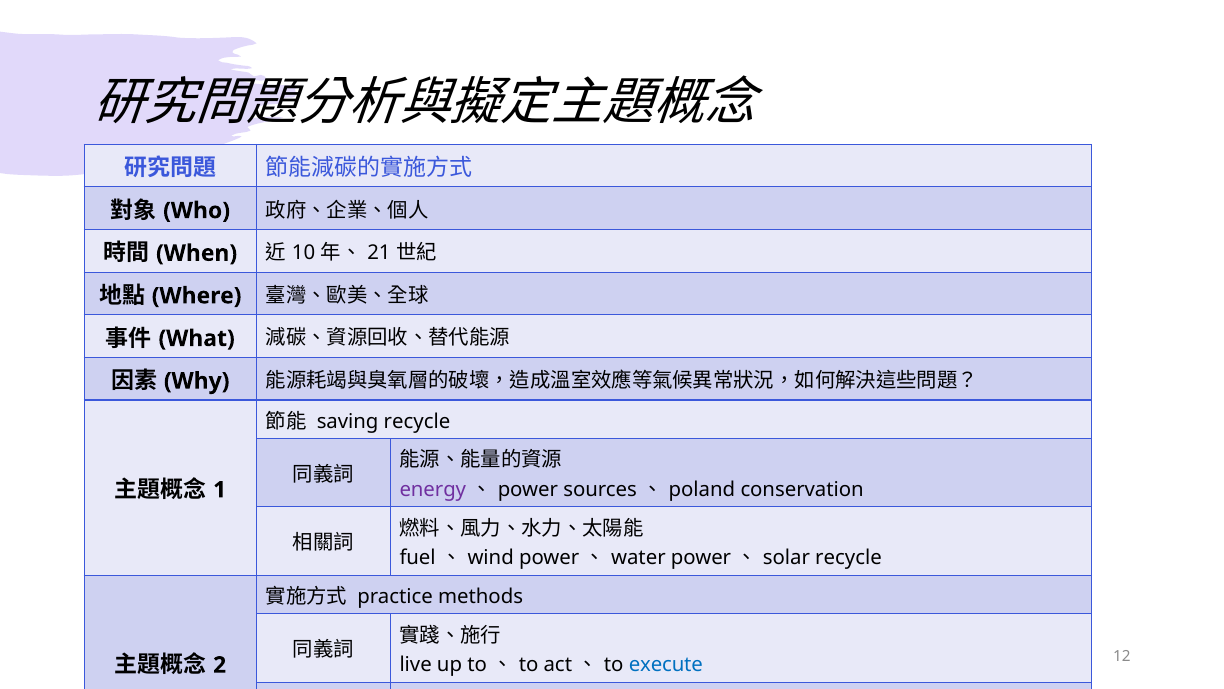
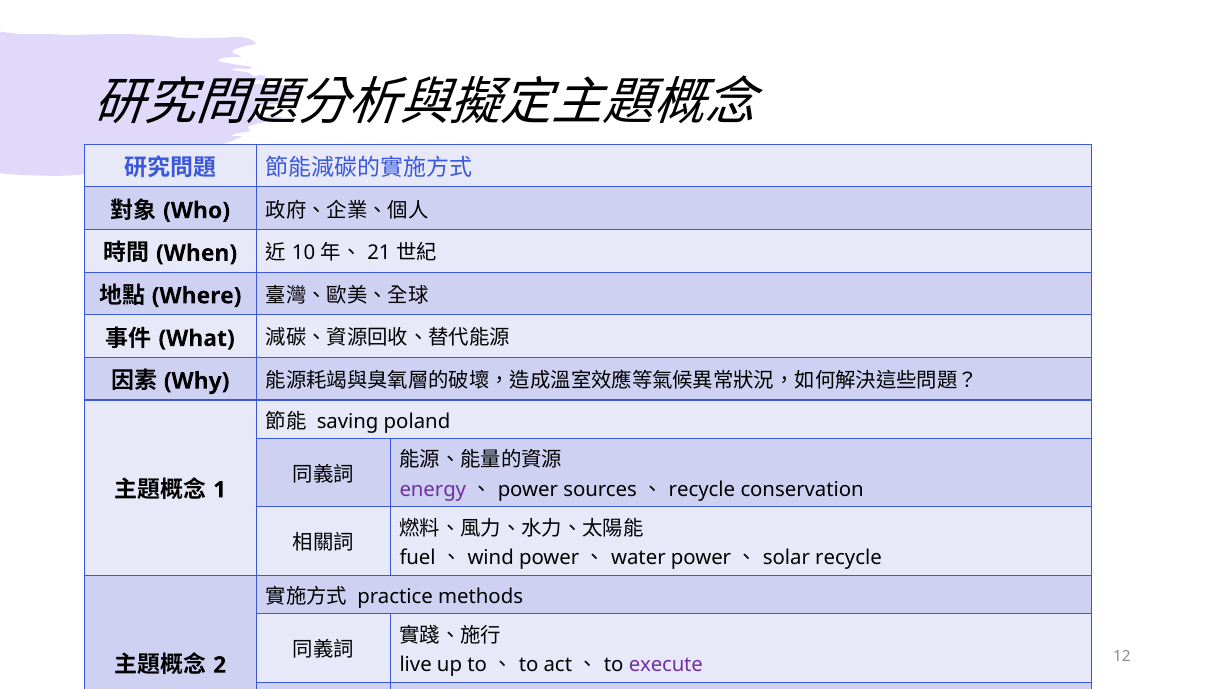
saving recycle: recycle -> poland (417, 421)
poland: poland -> recycle (702, 489)
execute colour: blue -> purple (666, 664)
